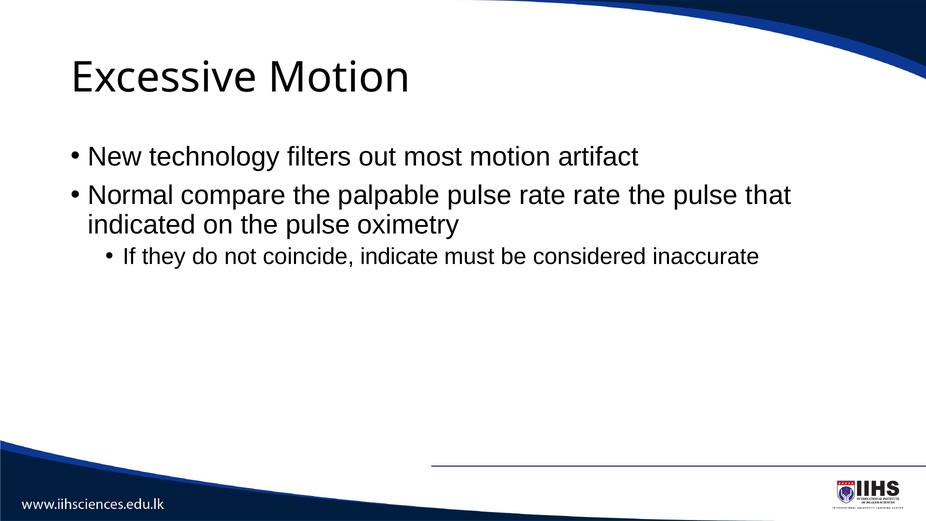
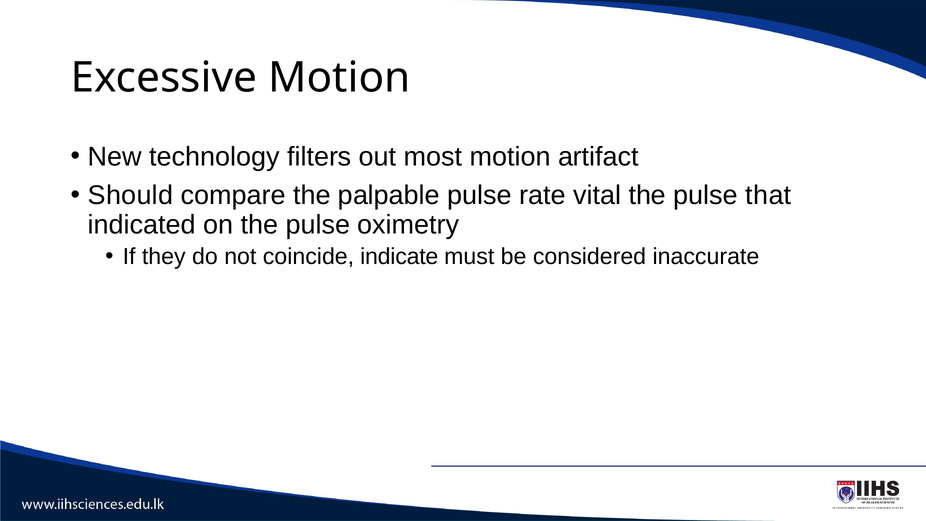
Normal: Normal -> Should (131, 195)
rate rate: rate -> vital (597, 195)
